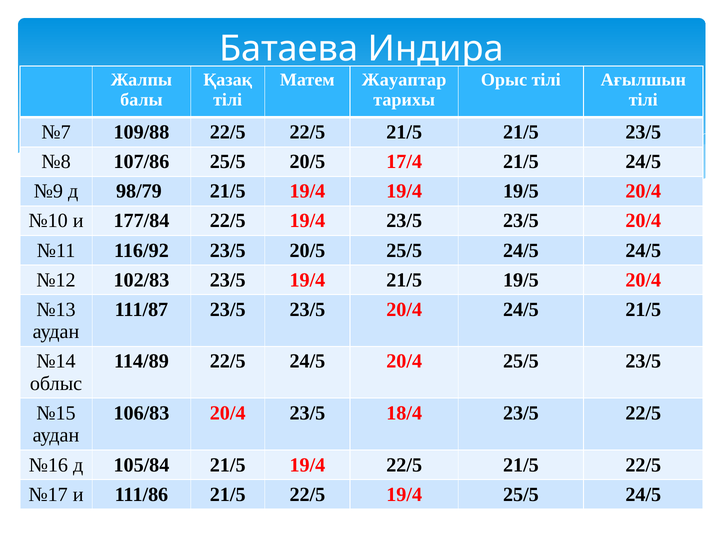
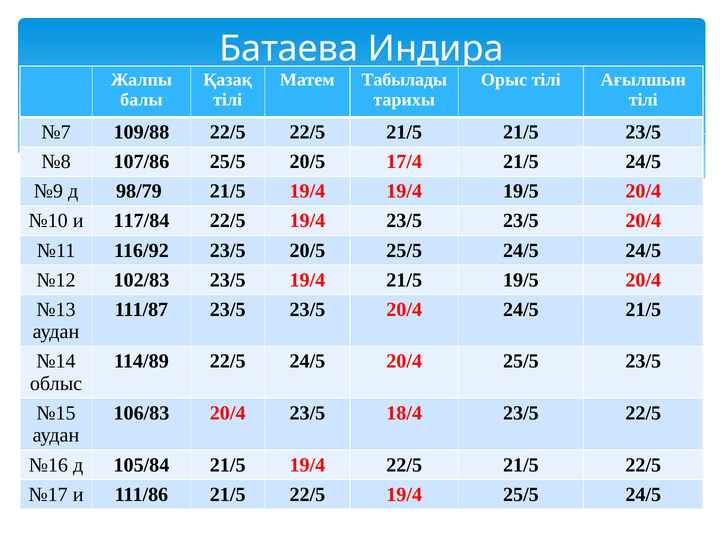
Жауаптар: Жауаптар -> Табылады (404, 80)
177/84: 177/84 -> 117/84 (141, 221)
